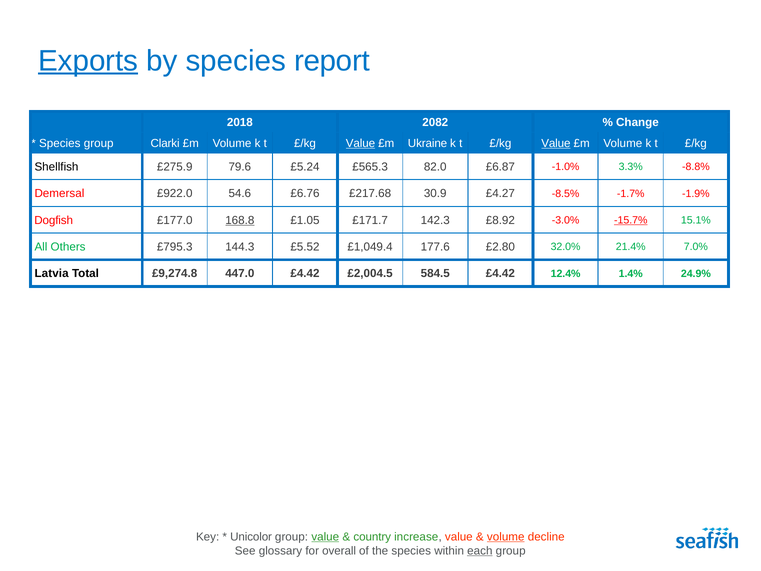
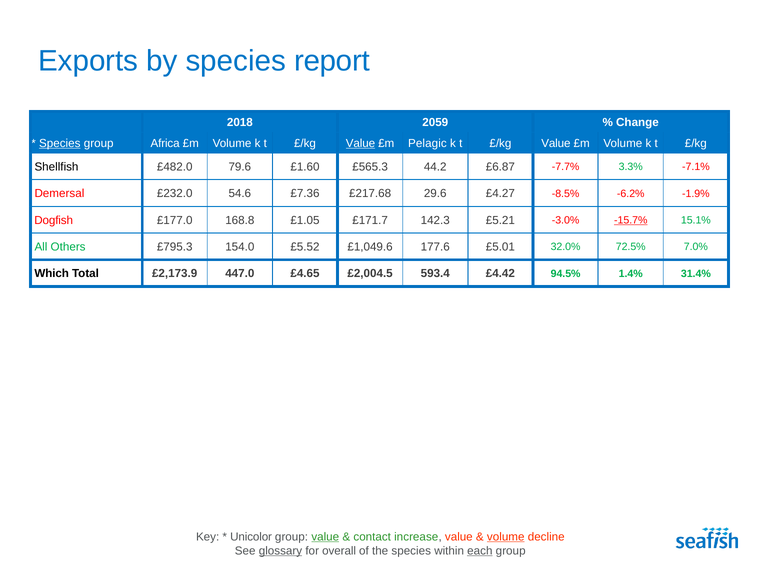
Exports underline: present -> none (88, 61)
2082: 2082 -> 2059 (435, 122)
Species underline: none -> present (60, 143)
Clarki: Clarki -> Africa (165, 143)
Ukraine: Ukraine -> Pelagic (427, 143)
Value underline: present -> none (556, 143)
£275.9: £275.9 -> £482.0 (175, 167)
£5.24: £5.24 -> £1.60 (305, 167)
82.0: 82.0 -> 44.2 (435, 167)
-1.0%: -1.0% -> -7.7% (566, 167)
-8.8%: -8.8% -> -7.1% (696, 167)
£922.0: £922.0 -> £232.0 (175, 194)
£6.76: £6.76 -> £7.36 (305, 194)
30.9: 30.9 -> 29.6 (435, 194)
-1.7%: -1.7% -> -6.2% (631, 193)
168.8 underline: present -> none (240, 220)
£8.92: £8.92 -> £5.21 (500, 220)
144.3: 144.3 -> 154.0 (240, 247)
£1,049.4: £1,049.4 -> £1,049.6 (370, 247)
£2.80: £2.80 -> £5.01 (500, 247)
21.4%: 21.4% -> 72.5% (631, 247)
Latvia: Latvia -> Which (52, 274)
£9,274.8: £9,274.8 -> £2,173.9 (175, 274)
447.0 £4.42: £4.42 -> £4.65 (305, 274)
584.5: 584.5 -> 593.4 (435, 274)
12.4%: 12.4% -> 94.5% (566, 273)
24.9%: 24.9% -> 31.4% (696, 273)
country: country -> contact (372, 537)
glossary underline: none -> present (280, 551)
